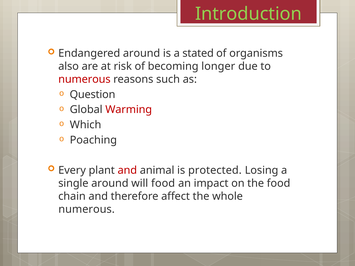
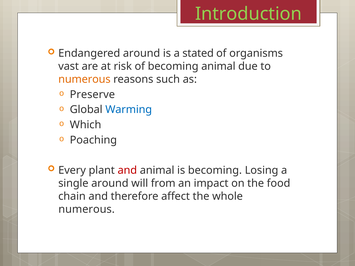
also: also -> vast (69, 66)
becoming longer: longer -> animal (218, 66)
numerous colour: red -> orange (84, 79)
Question: Question -> Preserve (92, 95)
Warming colour: red -> blue (129, 110)
is protected: protected -> becoming (215, 170)
will food: food -> from (163, 183)
